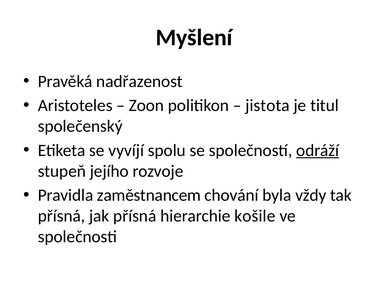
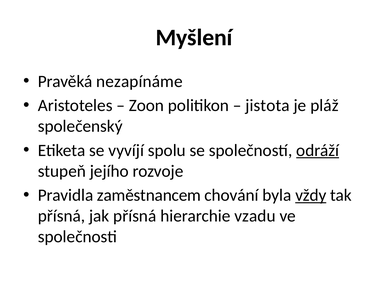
nadřazenost: nadřazenost -> nezapínáme (139, 81)
titul: titul -> pláž (324, 106)
vždy underline: none -> present (311, 195)
košile: košile -> vzadu (255, 216)
